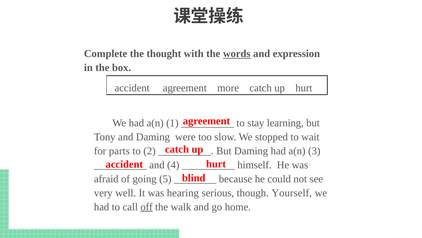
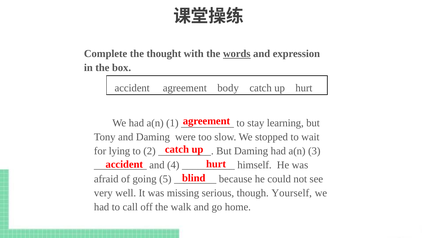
more: more -> body (228, 88)
parts: parts -> lying (119, 151)
hearing: hearing -> missing (183, 192)
off underline: present -> none (147, 206)
